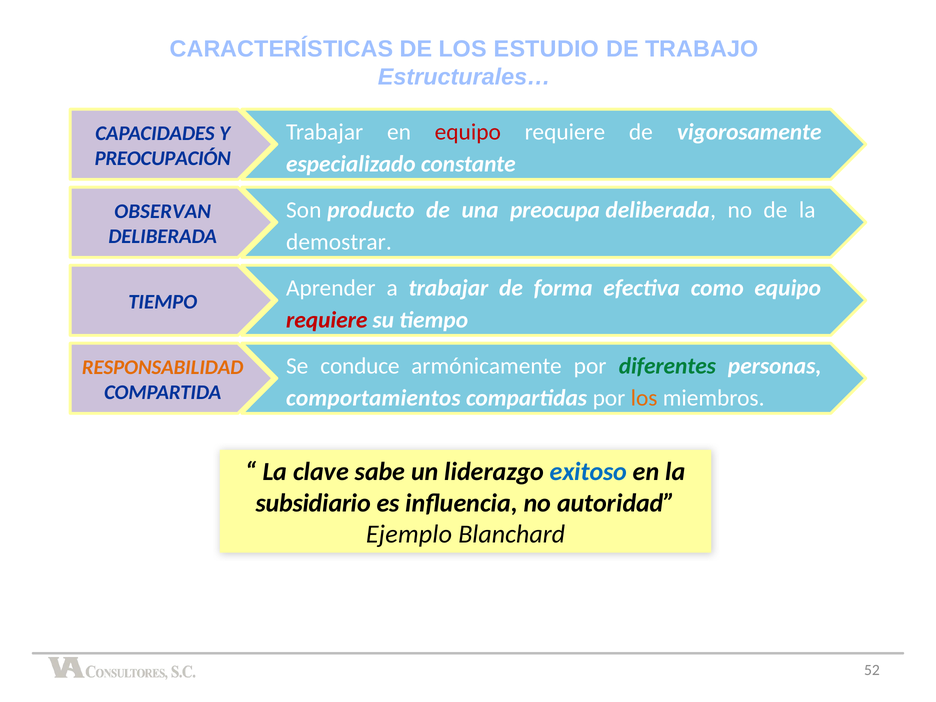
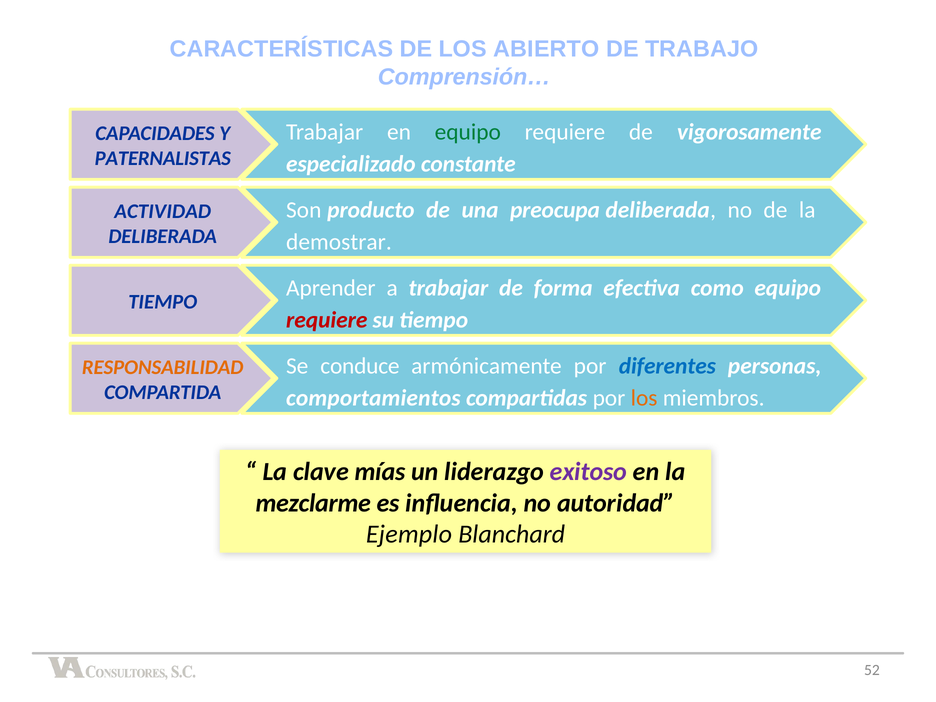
ESTUDIO: ESTUDIO -> ABIERTO (546, 49)
Estructurales…: Estructurales… -> Comprensión… (464, 77)
equipo colour: red -> green (468, 132)
PREOCUPACIÓN: PREOCUPACIÓN -> PATERNALISTAS (163, 158)
OBSERVAN: OBSERVAN -> ACTIVIDAD (163, 211)
diferentes colour: green -> blue (667, 366)
sabe: sabe -> mías (380, 472)
exitoso colour: blue -> purple (588, 472)
subsidiario: subsidiario -> mezclarme (313, 503)
